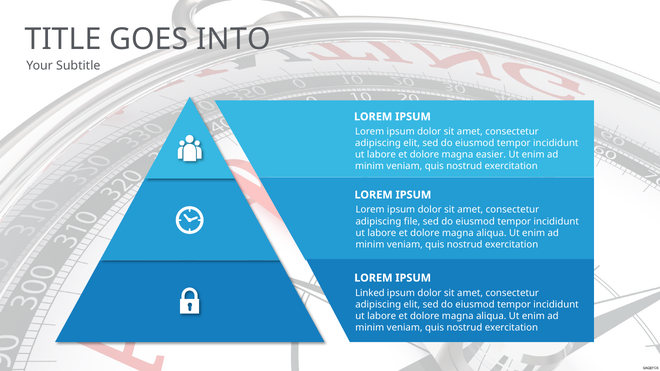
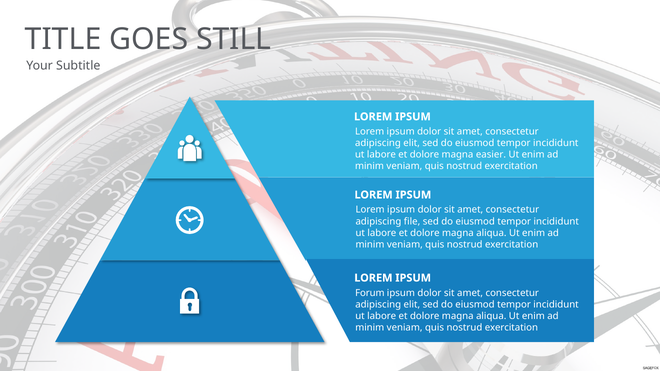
INTO: INTO -> STILL (234, 39)
Linked: Linked -> Forum (370, 293)
